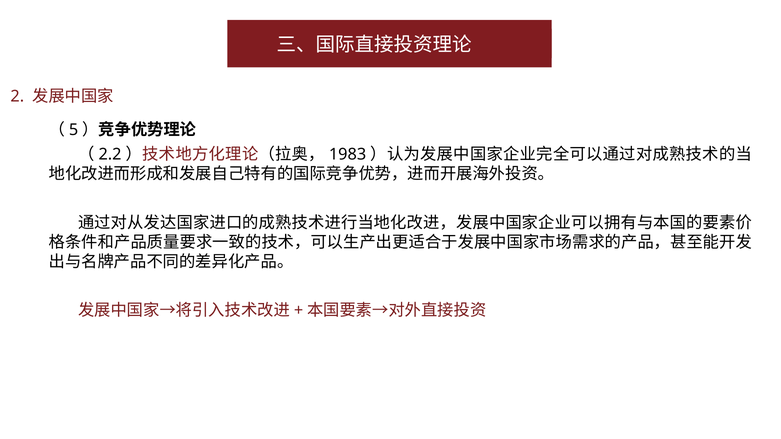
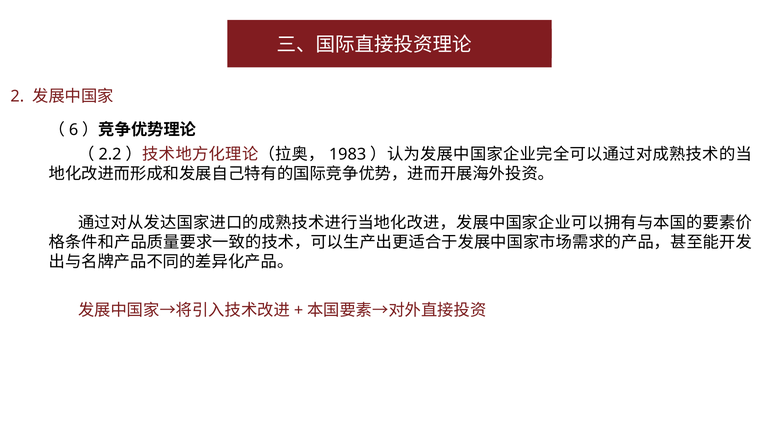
5: 5 -> 6 (74, 130)
